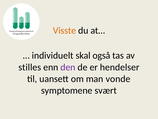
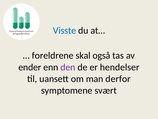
Visste colour: orange -> blue (65, 30)
individuelt: individuelt -> foreldrene (53, 55)
stilles: stilles -> ender (30, 67)
vonde: vonde -> derfor (118, 78)
